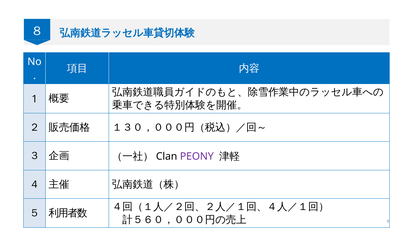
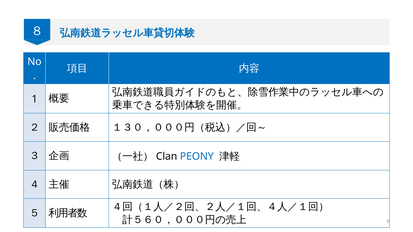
PEONY colour: purple -> blue (197, 157)
